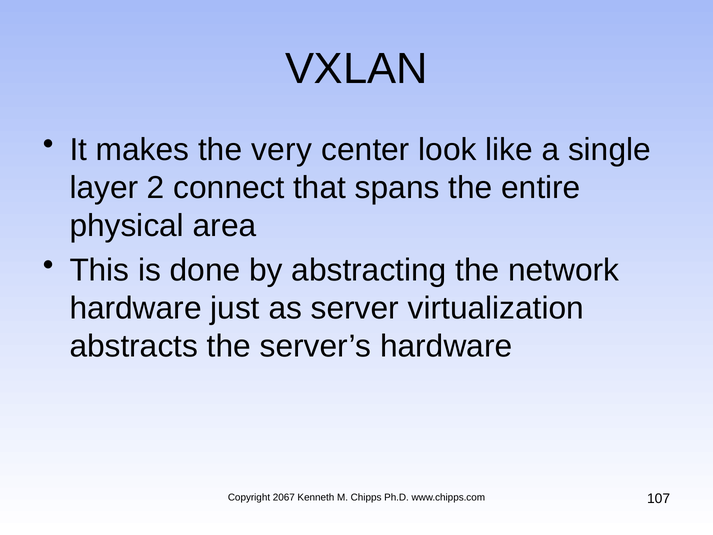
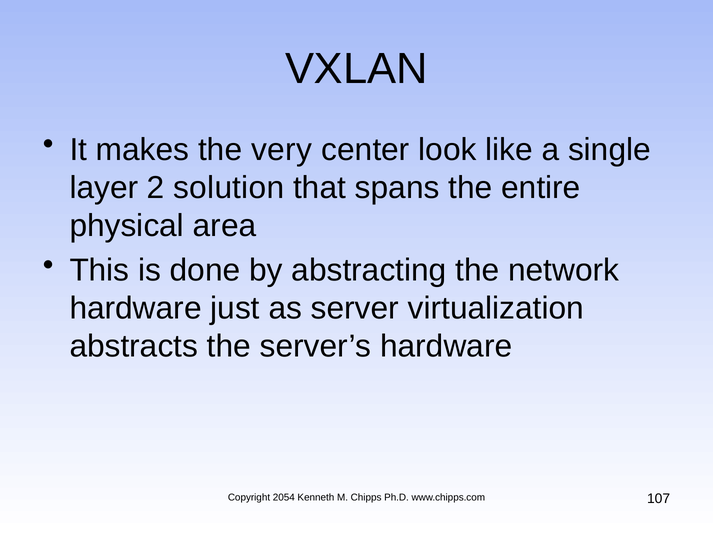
connect: connect -> solution (229, 188)
2067: 2067 -> 2054 (284, 497)
